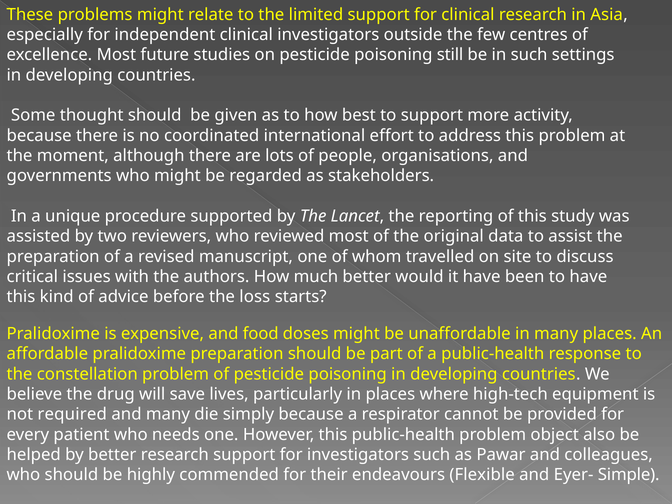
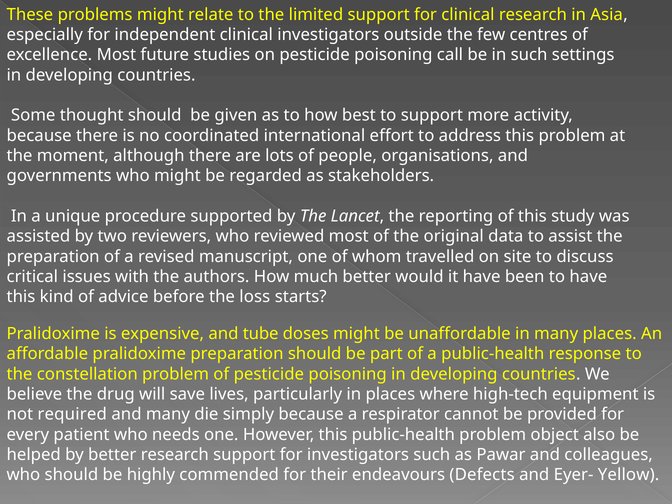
still: still -> call (450, 55)
food: food -> tube (261, 334)
Flexible: Flexible -> Defects (482, 475)
Simple: Simple -> Yellow (629, 475)
